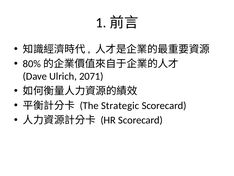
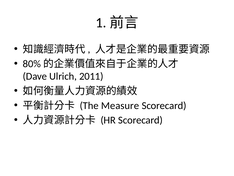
2071: 2071 -> 2011 (91, 76)
Strategic: Strategic -> Measure (120, 105)
